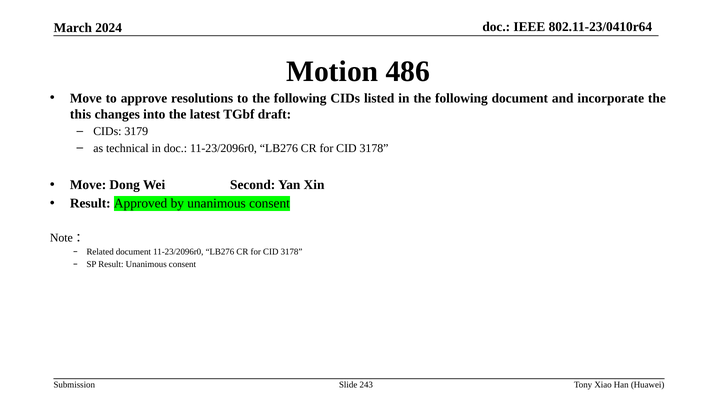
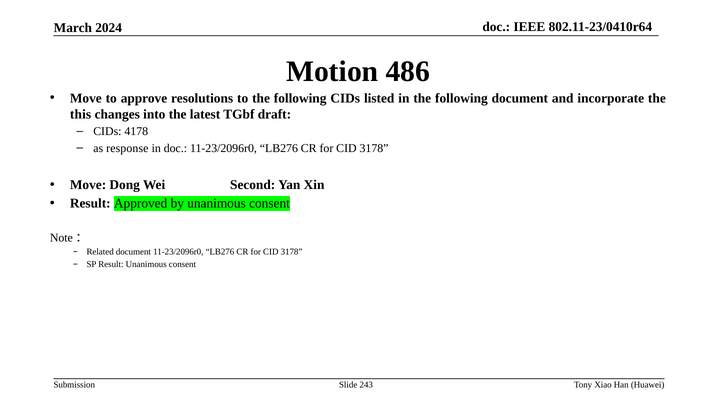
3179: 3179 -> 4178 (136, 131)
technical: technical -> response (127, 148)
